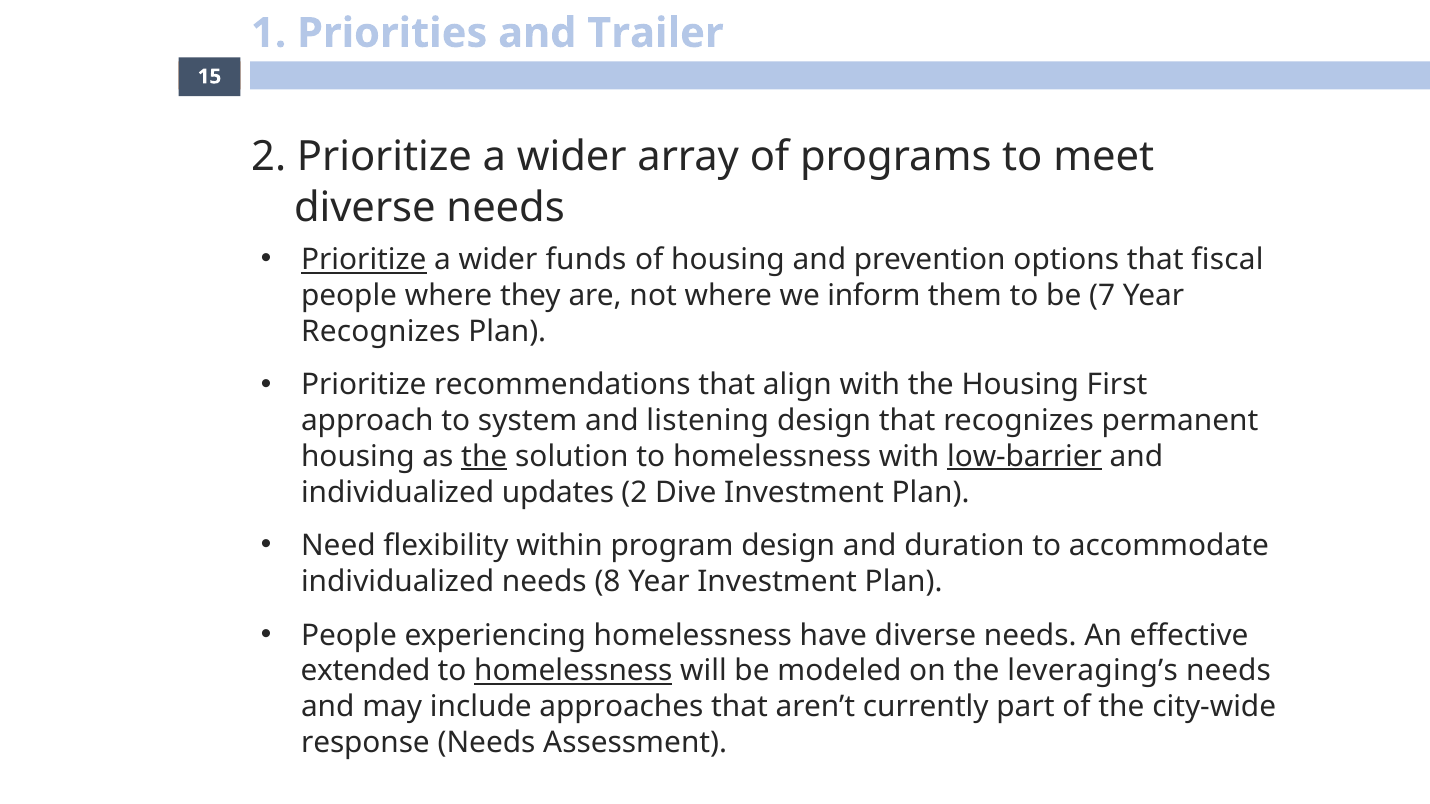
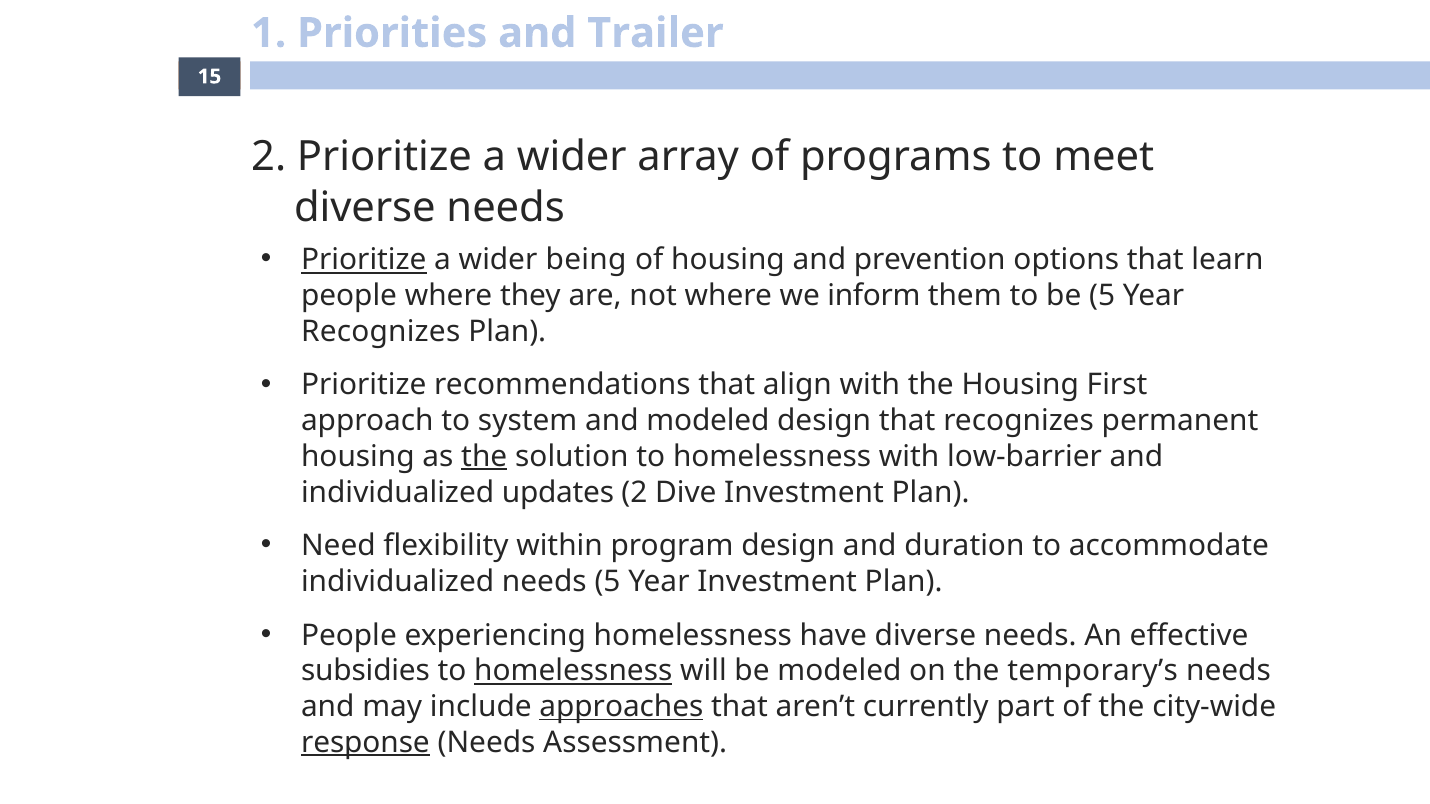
funds: funds -> being (586, 260)
fiscal: fiscal -> learn (1228, 260)
be 7: 7 -> 5 (1102, 296)
and listening: listening -> modeled (708, 421)
low-barrier underline: present -> none (1025, 457)
needs 8: 8 -> 5 (608, 582)
extended: extended -> subsidies (365, 671)
leveraging’s: leveraging’s -> temporary’s (1093, 671)
approaches underline: none -> present (621, 707)
response underline: none -> present (365, 743)
